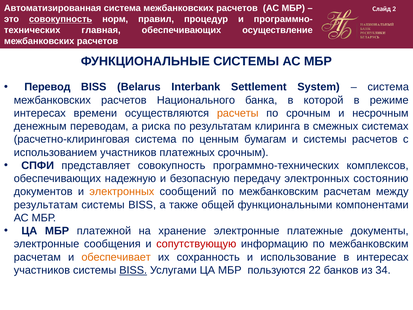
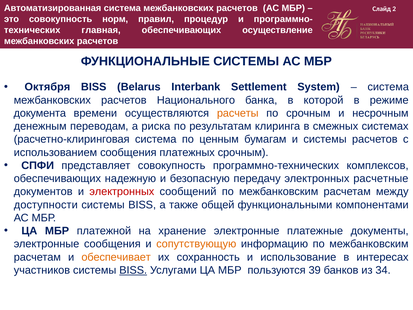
совокупность underline: present -> none (61, 19)
Перевод: Перевод -> Октября (47, 87)
интересах: интересах -> документа (40, 113)
использованием участников: участников -> сообщения (128, 152)
состоянию: состоянию -> расчетные (381, 178)
электронных colour: orange -> red (122, 192)
результатам: результатам -> доступности (46, 205)
сопутствующую colour: red -> orange (196, 244)
22: 22 -> 39 (315, 270)
